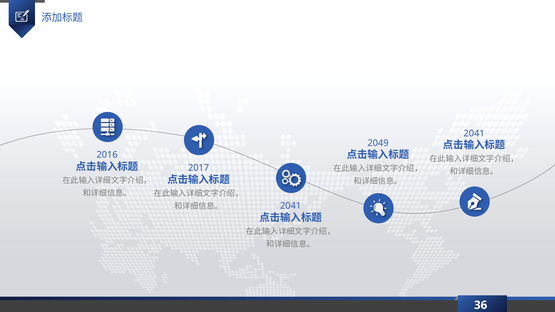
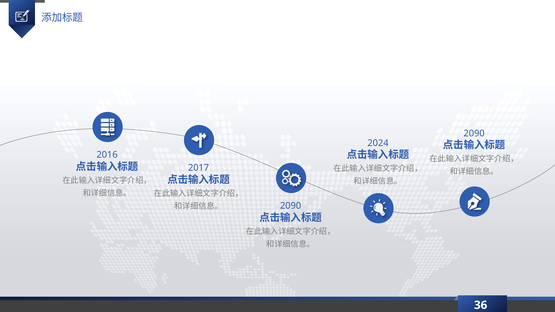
2041: 2041 -> 2090 (474, 133)
2049: 2049 -> 2024 (378, 143)
2041: 2041 -> 2090 (291, 206)
